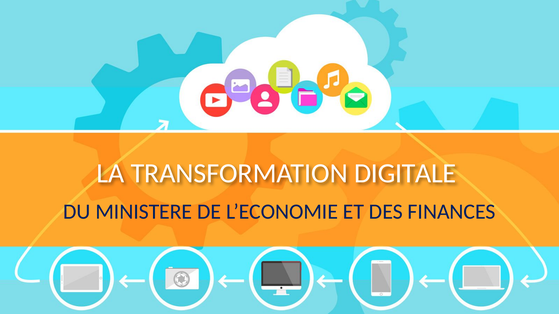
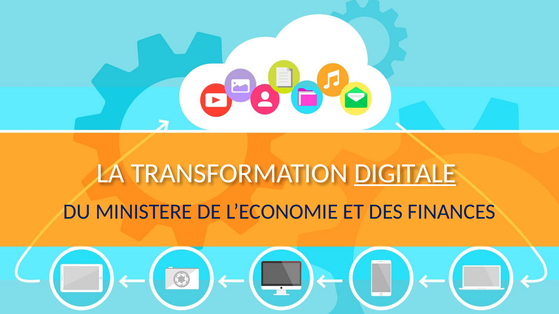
DIGITALE underline: none -> present (405, 173)
